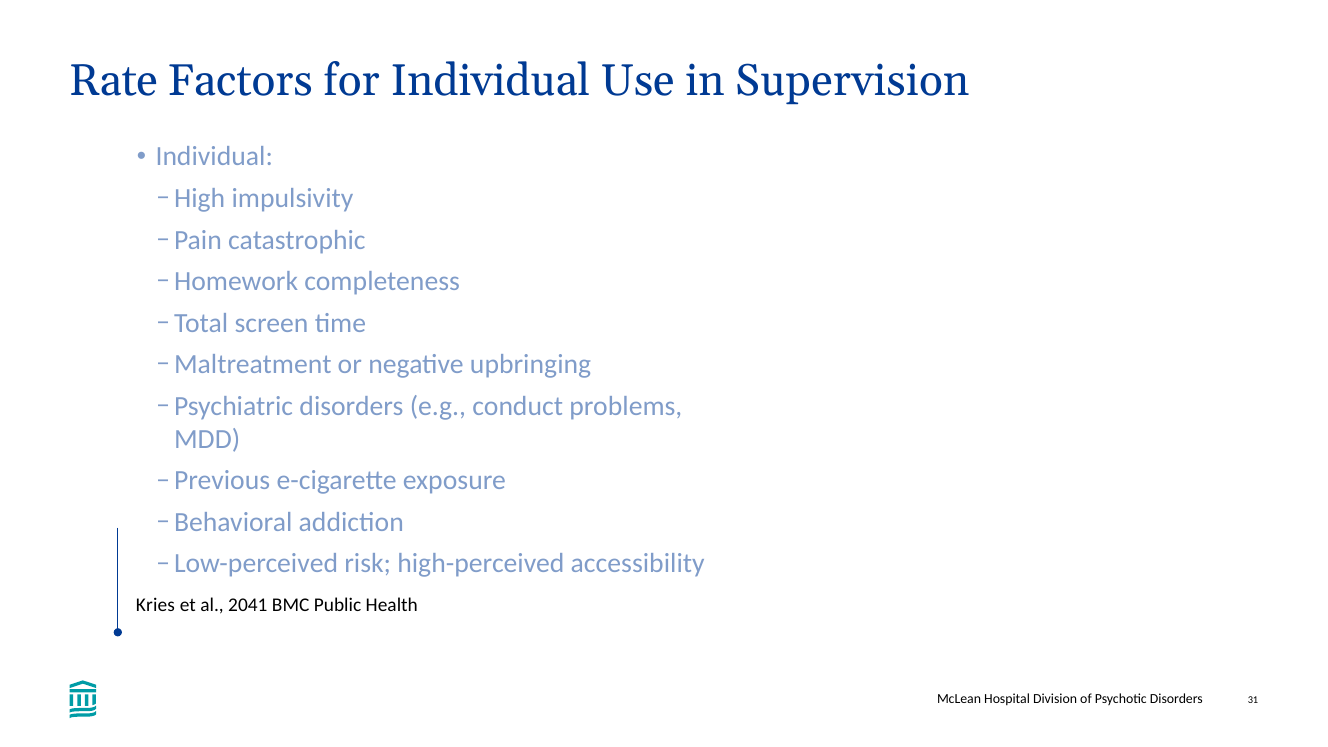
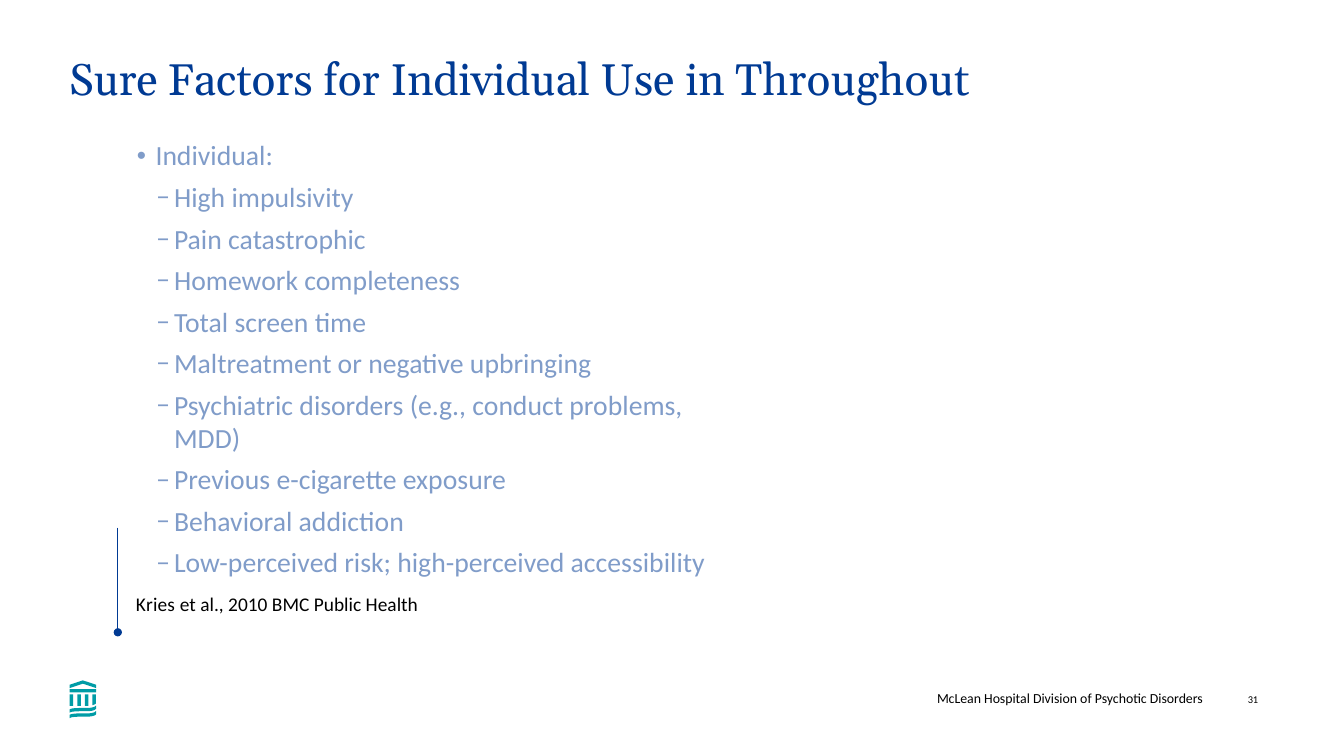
Rate: Rate -> Sure (113, 81)
in Supervision: Supervision -> Throughout (852, 81)
2041: 2041 -> 2010 (248, 605)
